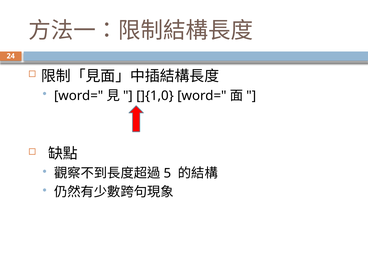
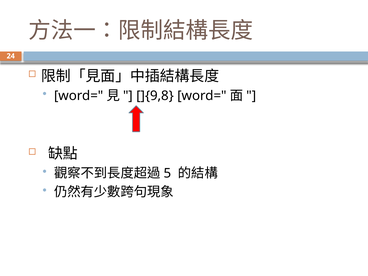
]{1,0: ]{1,0 -> ]{9,8 (155, 96)
